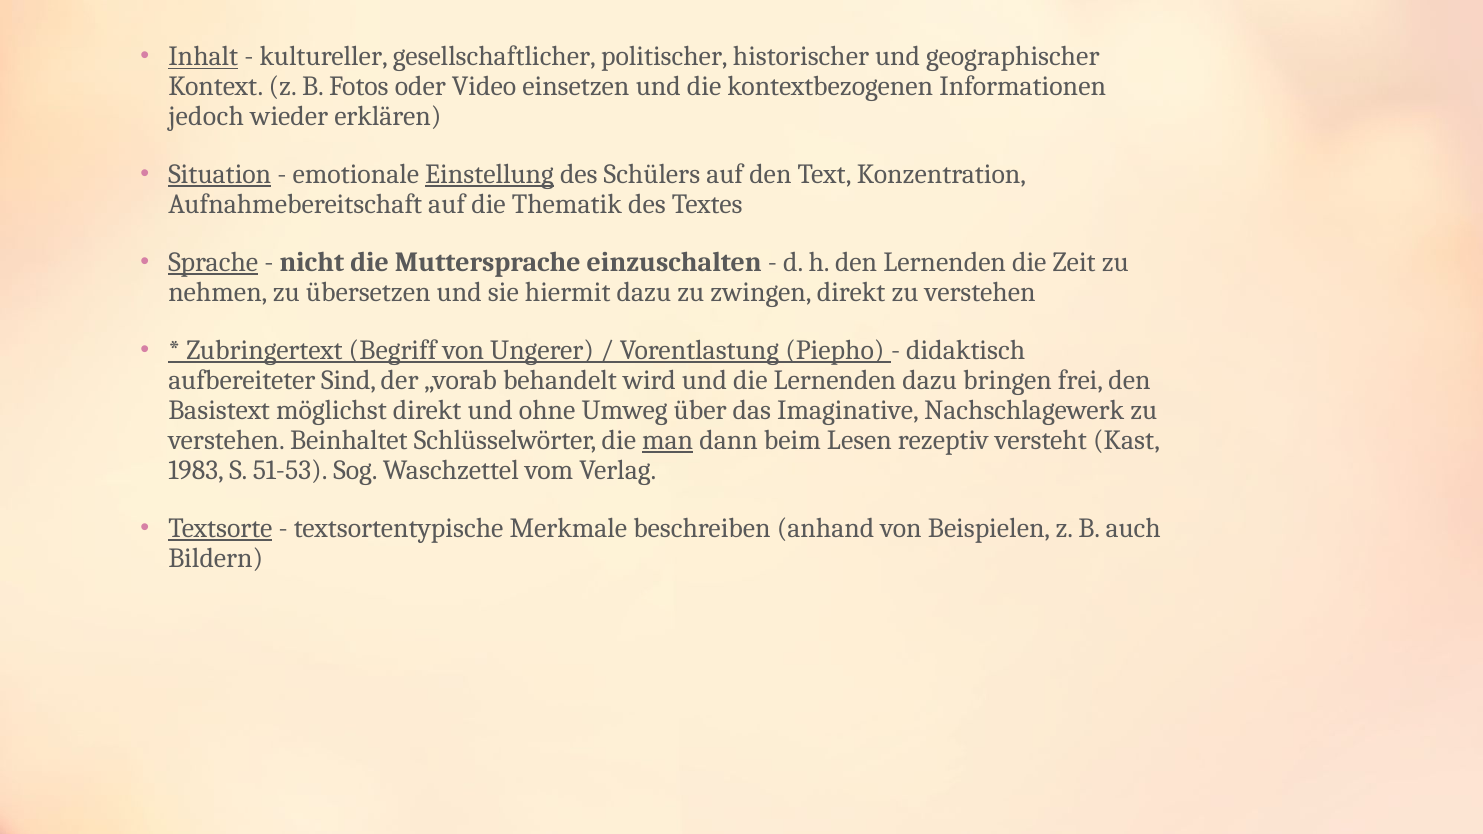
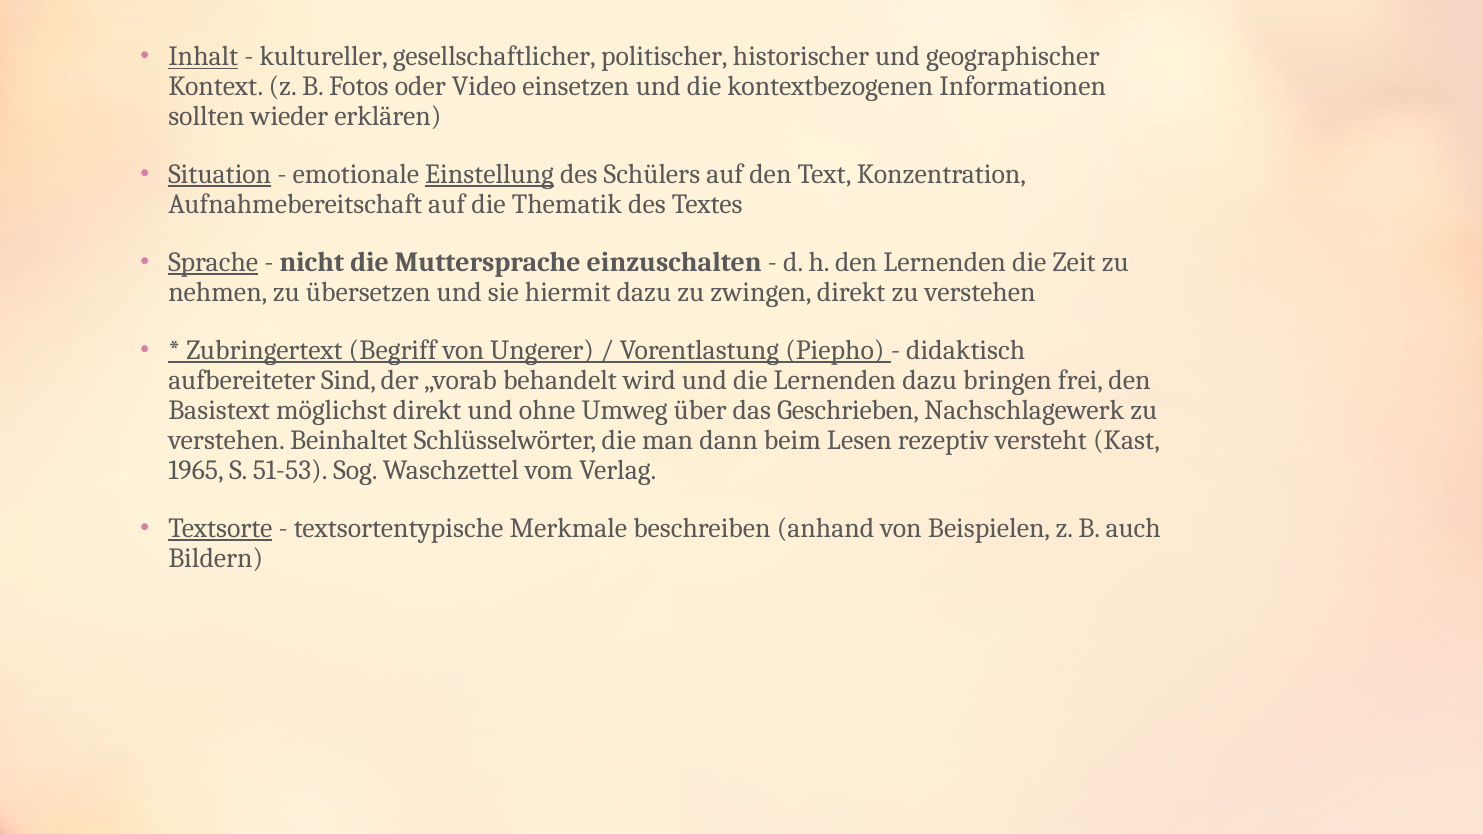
jedoch: jedoch -> sollten (206, 116)
Imaginative: Imaginative -> Geschrieben (848, 410)
man underline: present -> none (668, 440)
1983: 1983 -> 1965 (196, 470)
